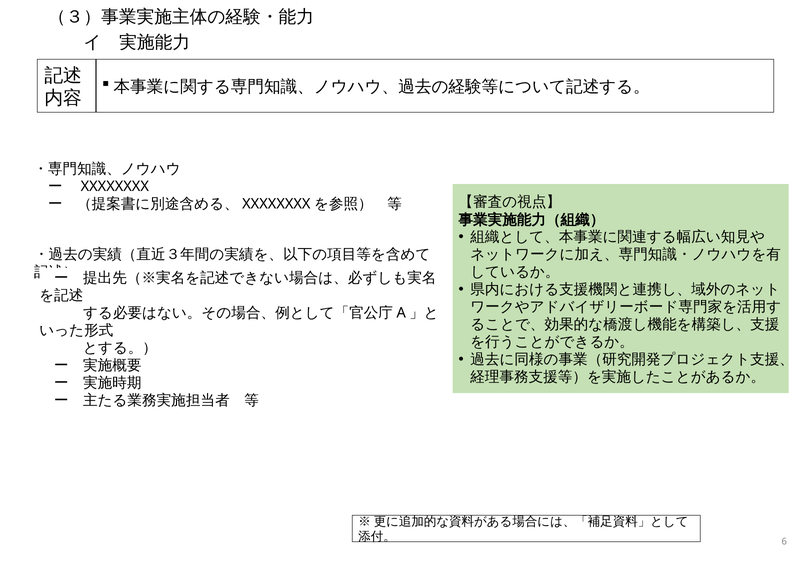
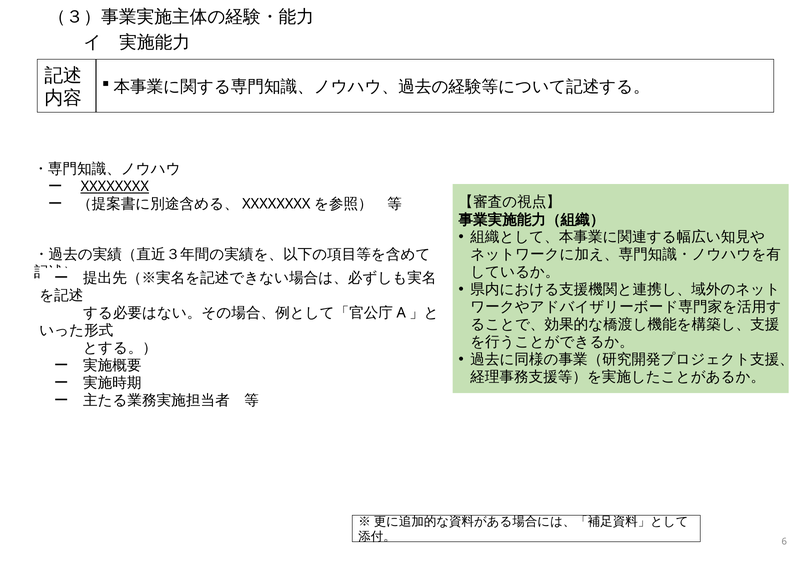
XXXXXXXX underline: none -> present (115, 186)
